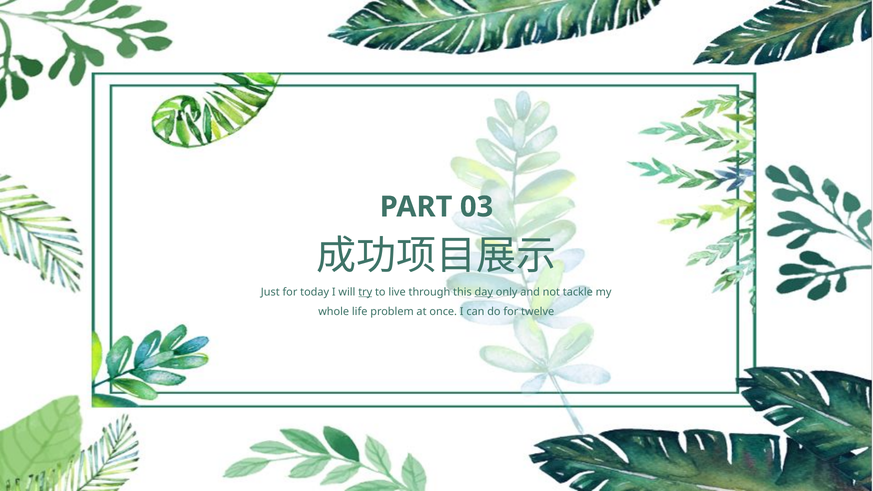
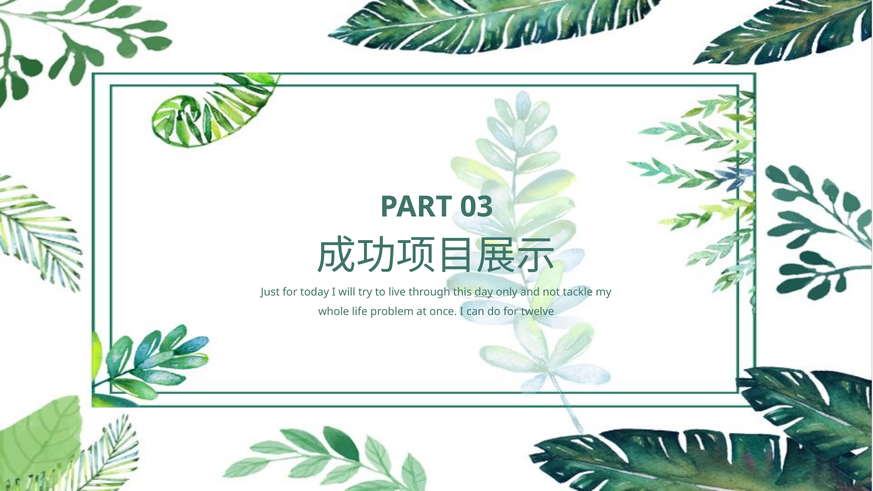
try underline: present -> none (365, 292)
